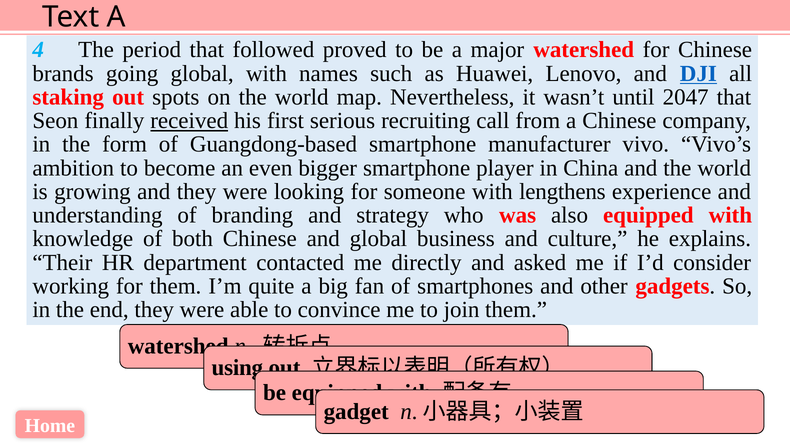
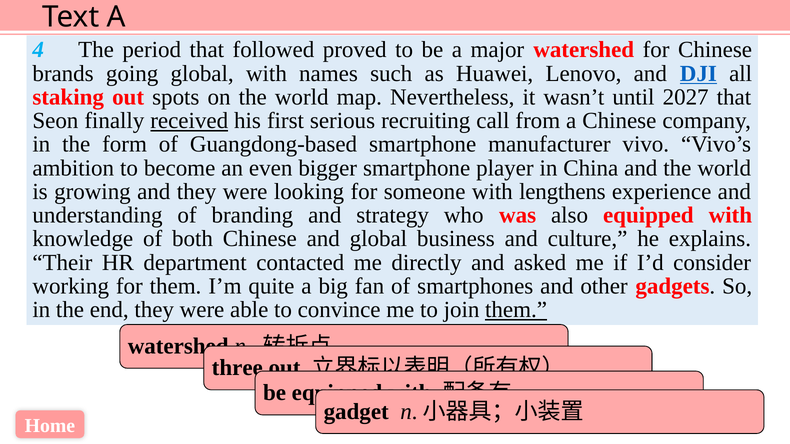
2047: 2047 -> 2027 (686, 97)
them underline: none -> present (516, 310)
using: using -> three (237, 368)
